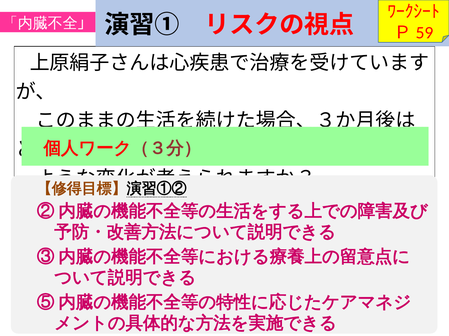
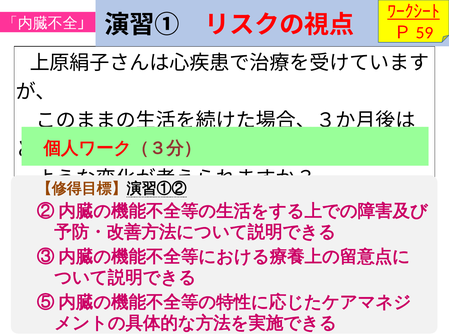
ﾜｰｸｼｰﾄ underline: none -> present (414, 12)
